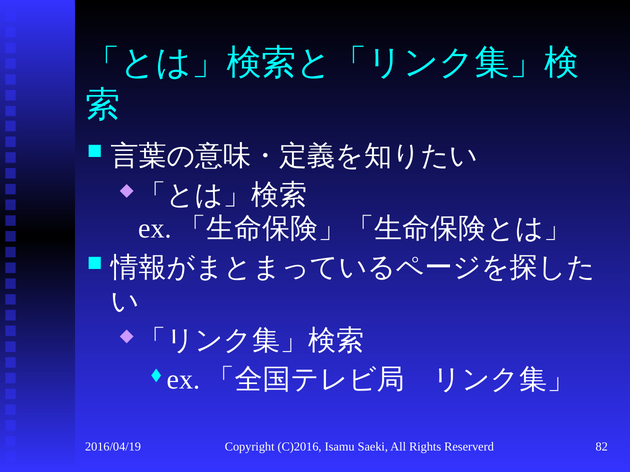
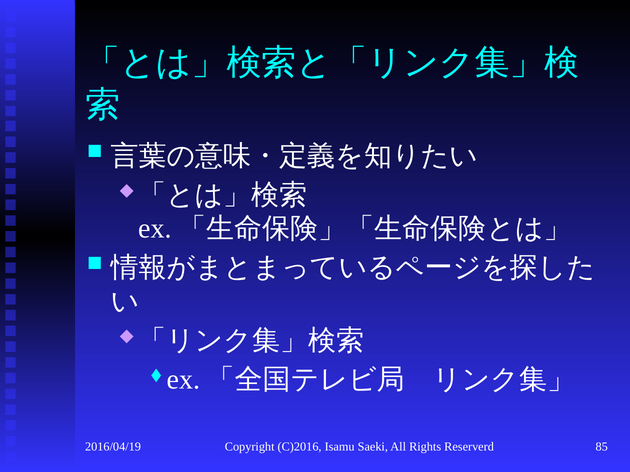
82: 82 -> 85 (602, 447)
